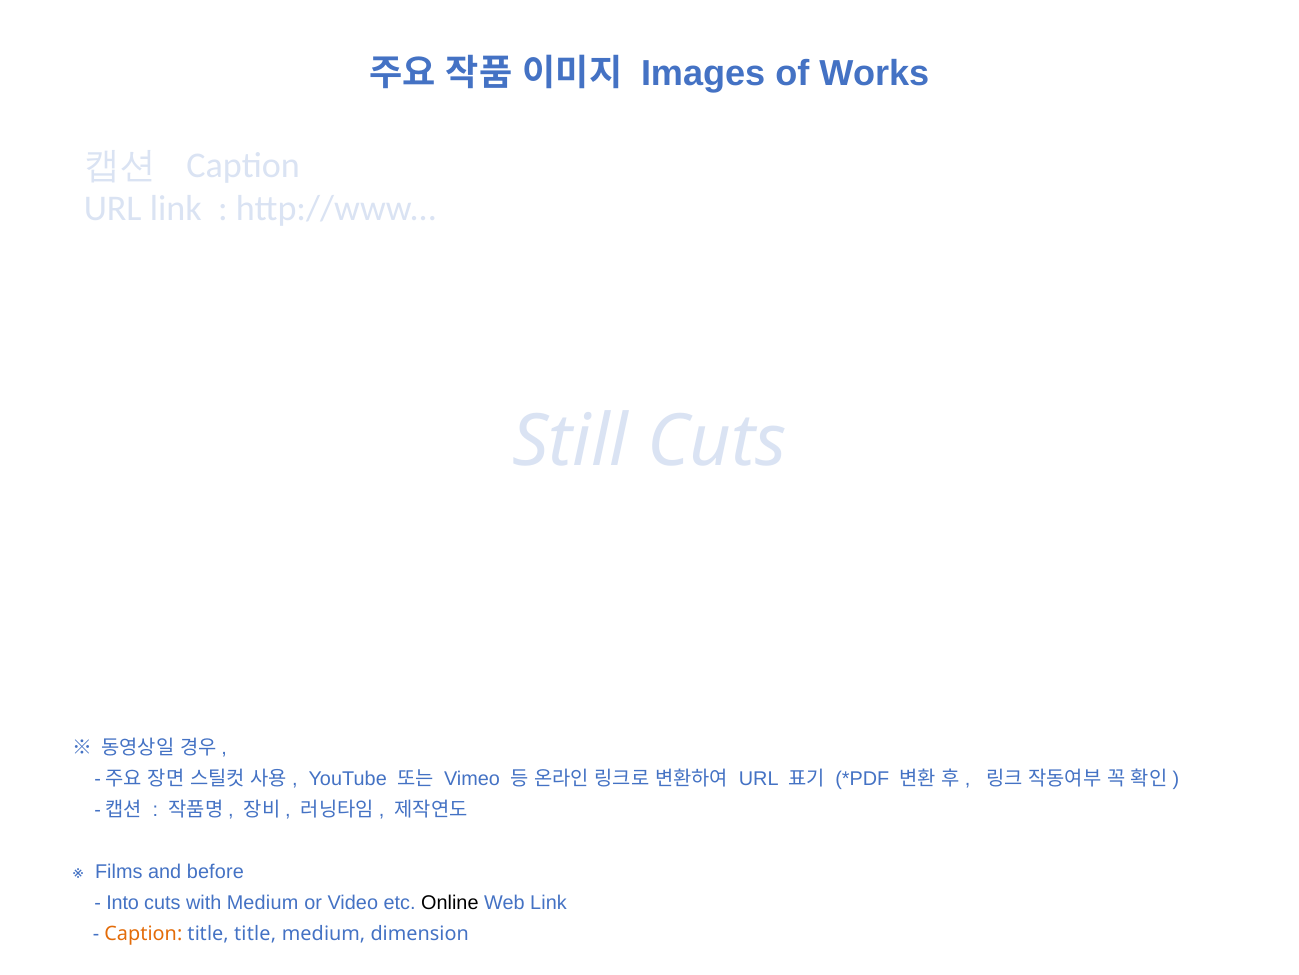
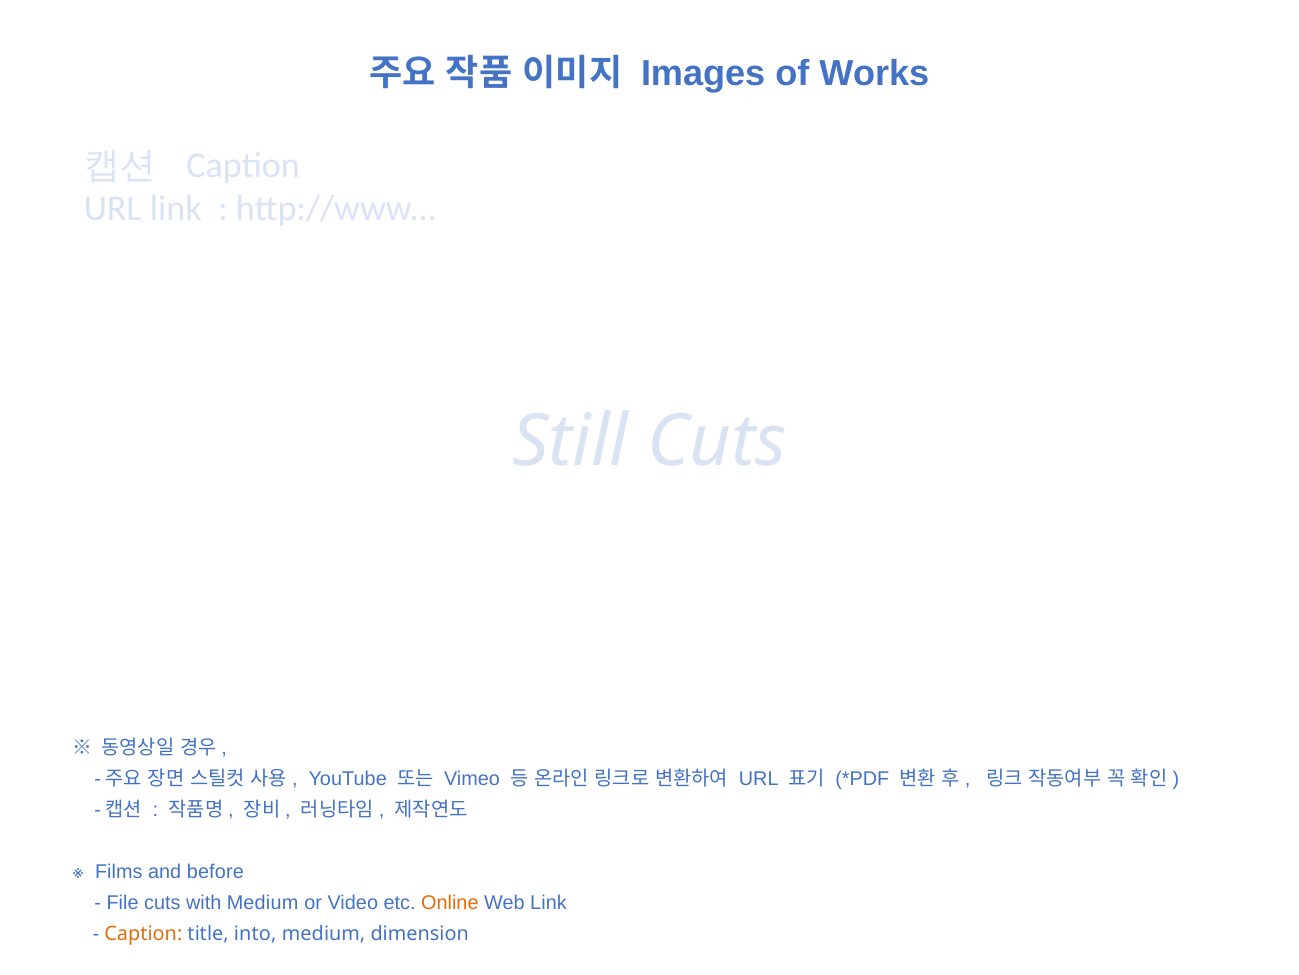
Into: Into -> File (123, 902)
Online colour: black -> orange (450, 902)
title title: title -> into (255, 933)
